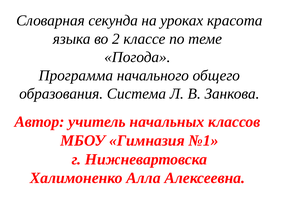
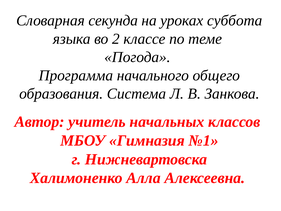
красота: красота -> суббота (235, 21)
